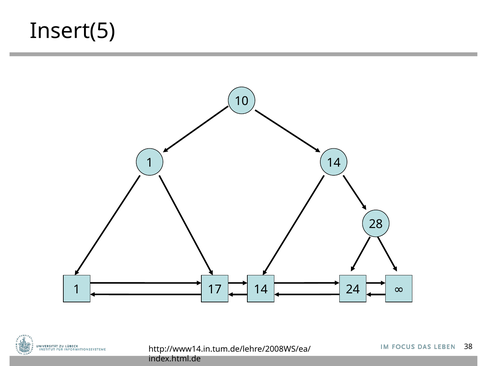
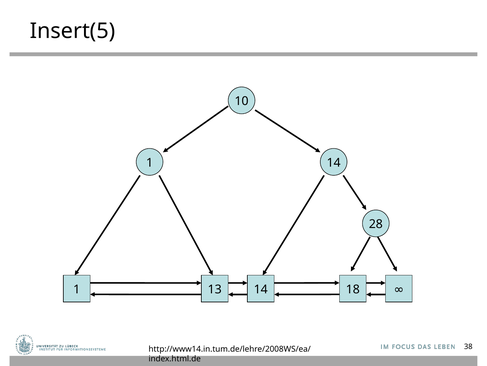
17: 17 -> 13 (215, 289)
24: 24 -> 18 (353, 289)
